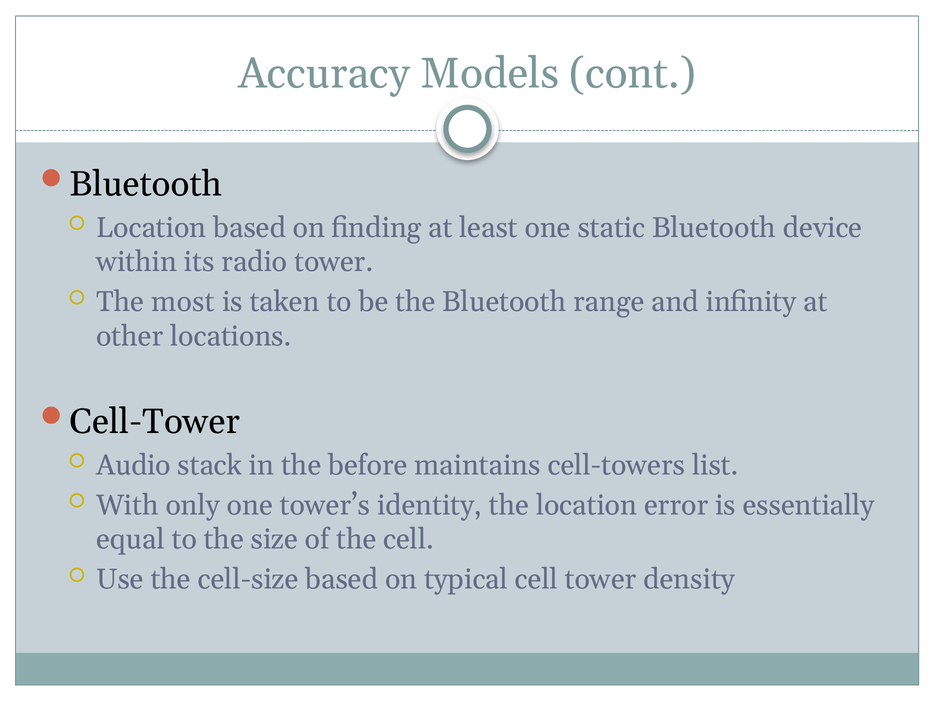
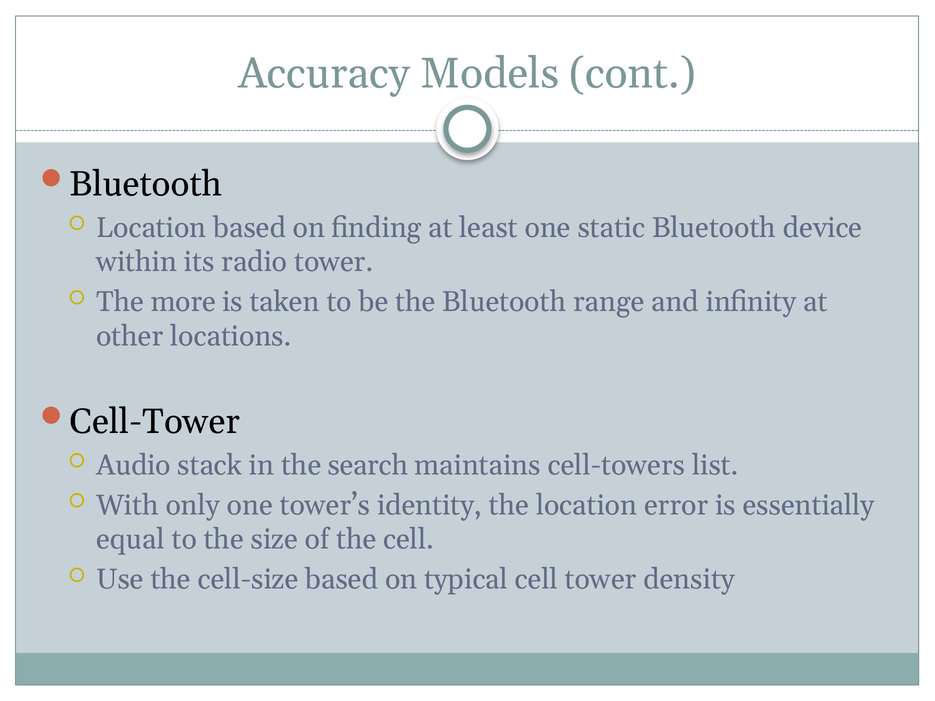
most: most -> more (183, 302)
before: before -> search (368, 465)
